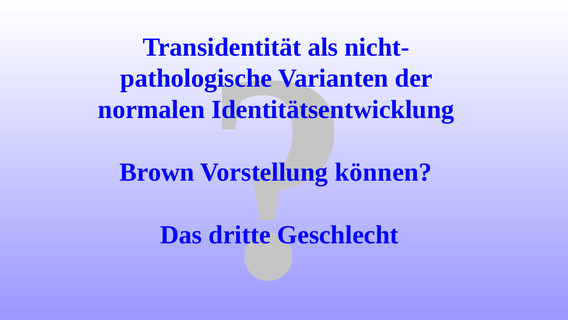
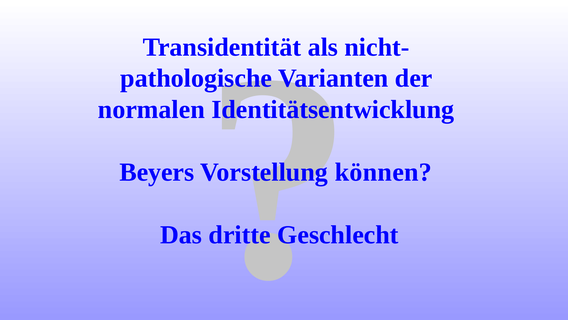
Brown: Brown -> Beyers (157, 172)
